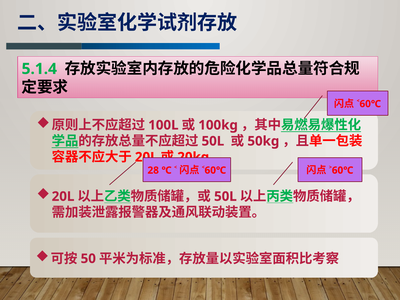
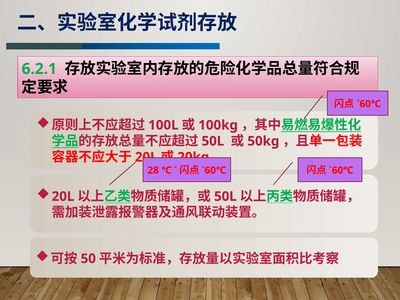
5.1.4: 5.1.4 -> 6.2.1 (39, 69)
